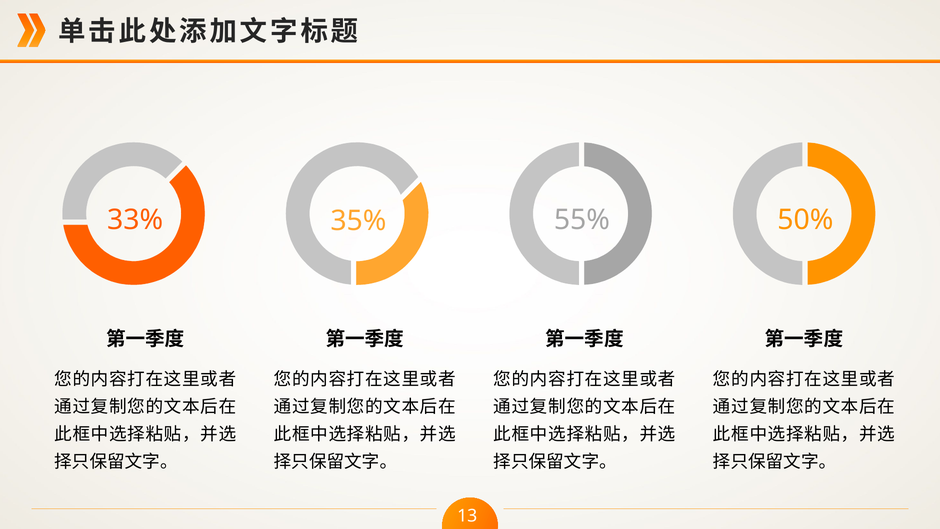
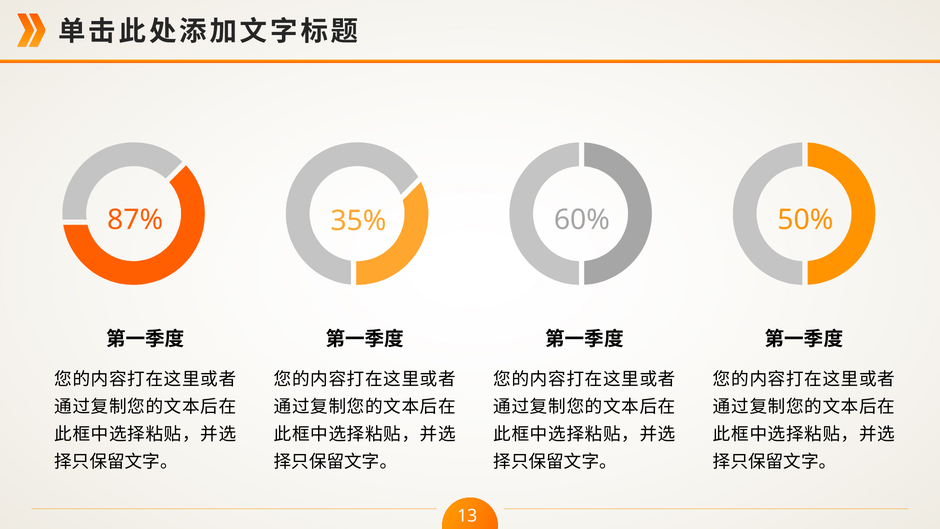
33%: 33% -> 87% (135, 220)
55%: 55% -> 60% (582, 220)
